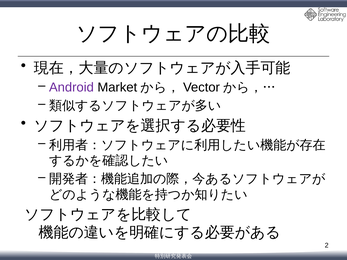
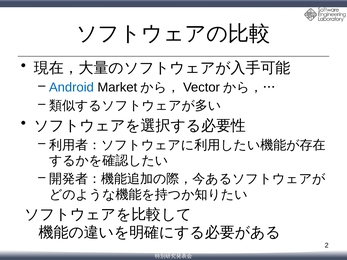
Android colour: purple -> blue (71, 87)
